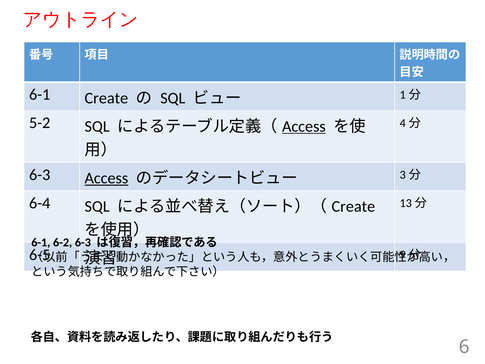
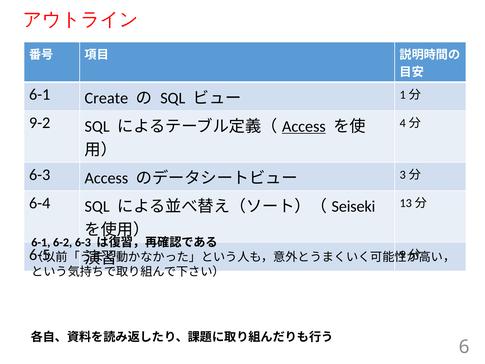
5-2: 5-2 -> 9-2 (40, 123)
Access underline: present -> none (106, 178)
Create: Create -> Seiseki (353, 206)
